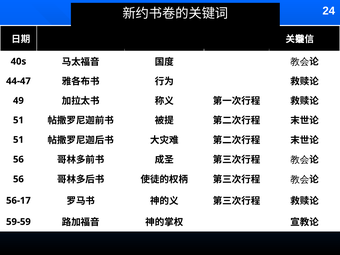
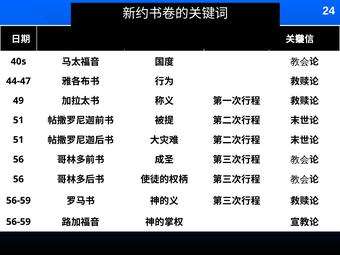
56-17: 56-17 -> 56-59 (18, 201)
59-59: 59-59 -> 56-59 (18, 222)
